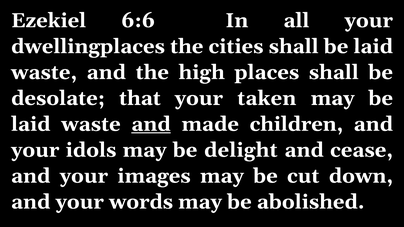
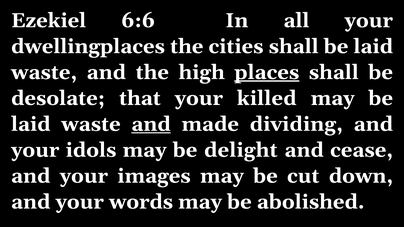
places underline: none -> present (267, 72)
taken: taken -> killed (267, 98)
children: children -> dividing (296, 124)
